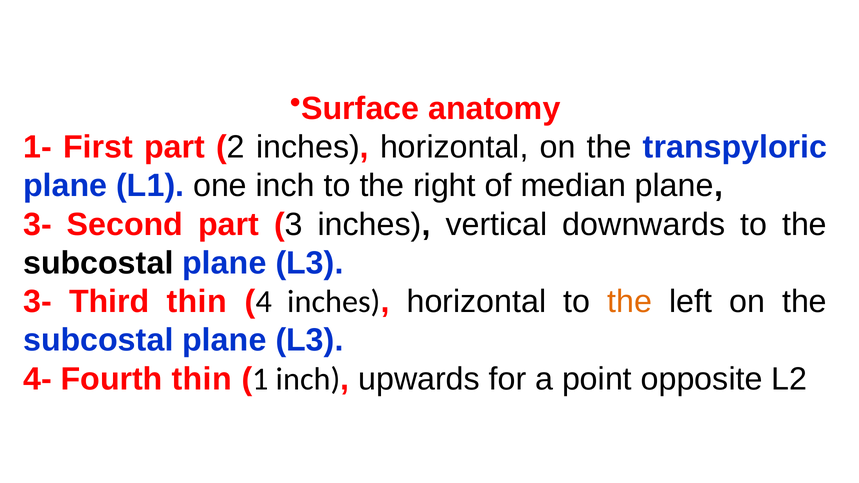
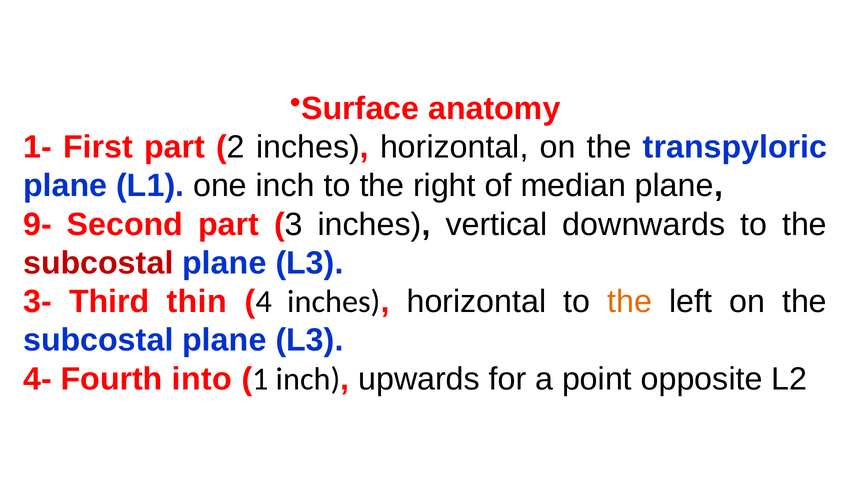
3-: 3- -> 9- (38, 224)
subcostal colour: black -> red (98, 263)
Fourth thin: thin -> into (202, 379)
